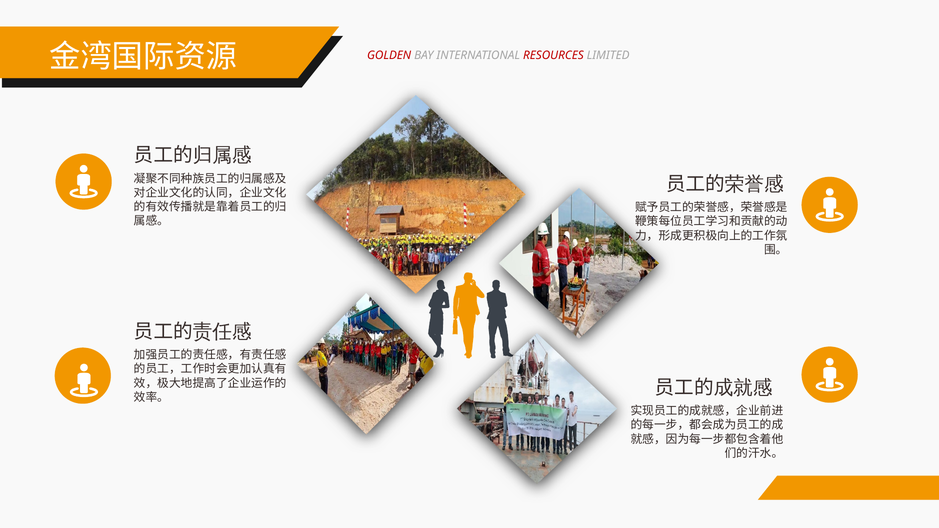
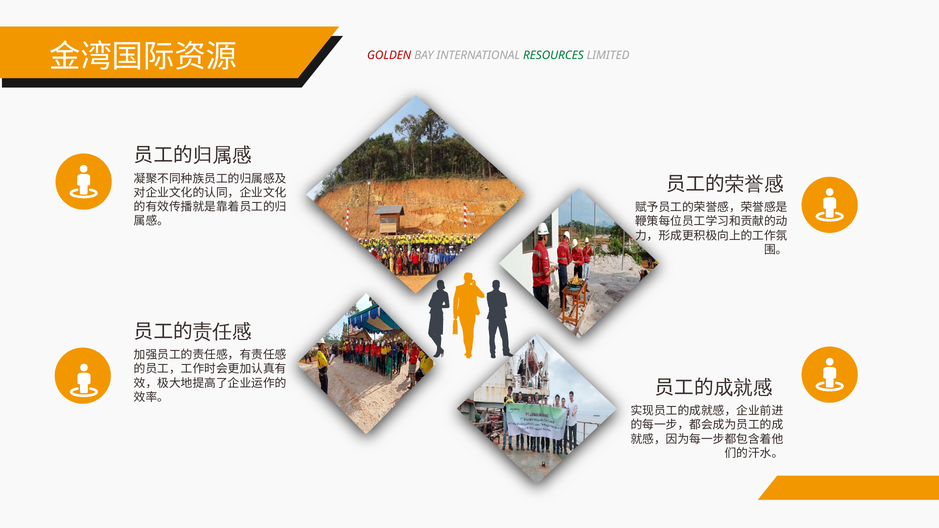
RESOURCES colour: red -> green (553, 55)
